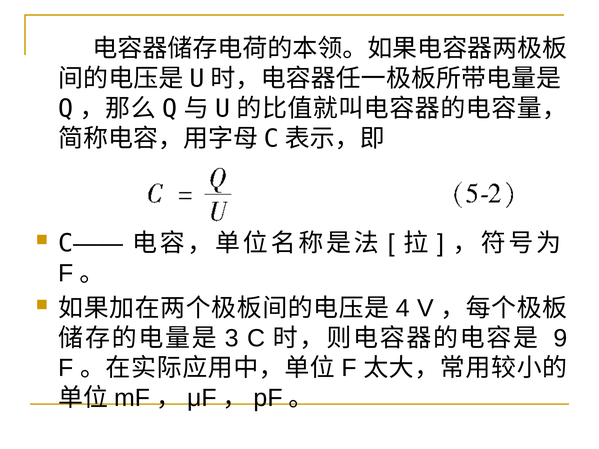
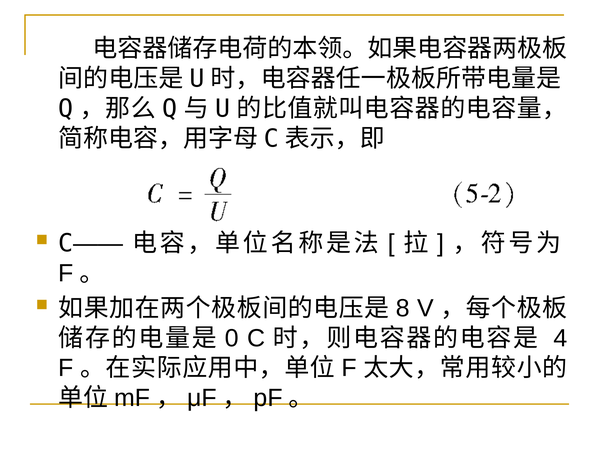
4: 4 -> 8 (403, 308)
3: 3 -> 0 (232, 338)
9: 9 -> 4 (560, 338)
